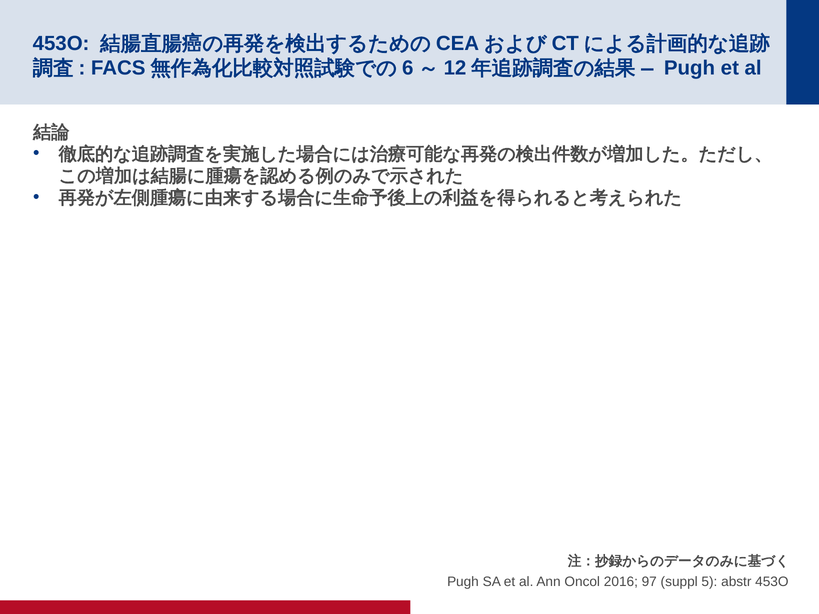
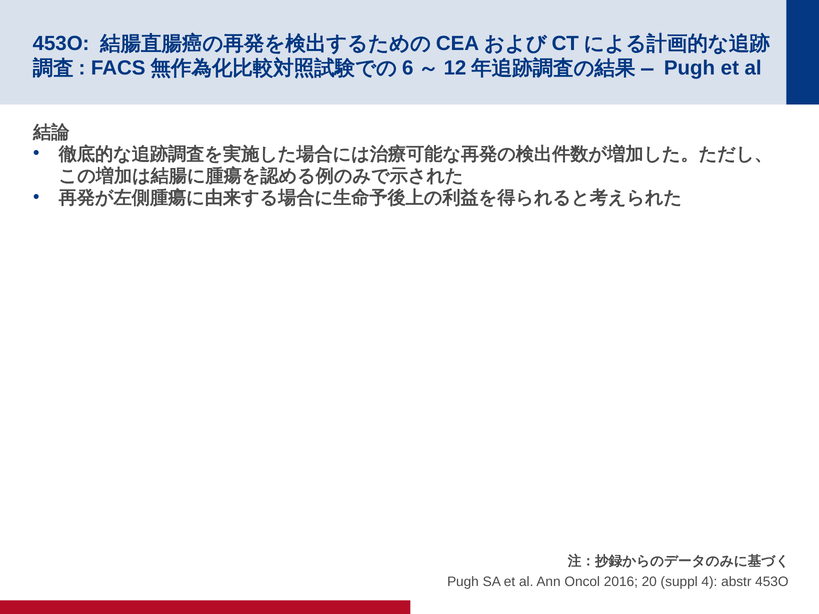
97: 97 -> 20 (649, 582)
5: 5 -> 4 (709, 582)
